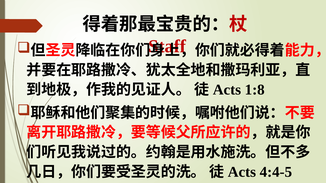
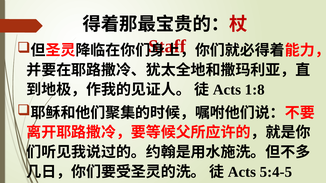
4:4-5: 4:4-5 -> 5:4-5 (276, 172)
